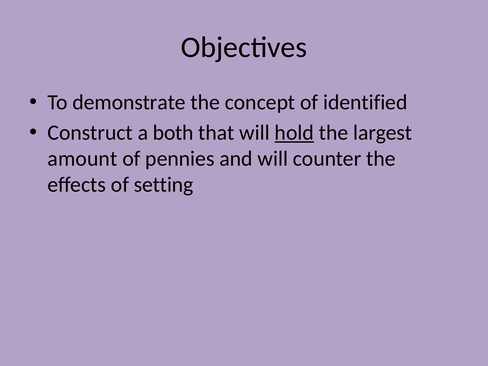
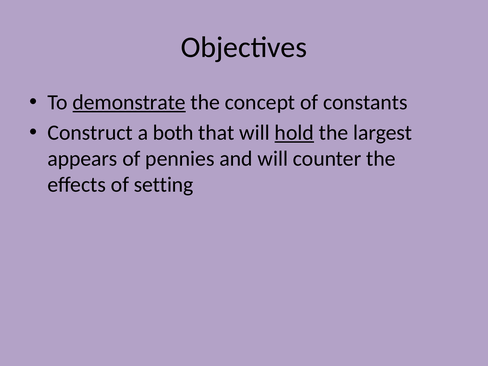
demonstrate underline: none -> present (129, 102)
identified: identified -> constants (365, 102)
amount: amount -> appears (83, 159)
